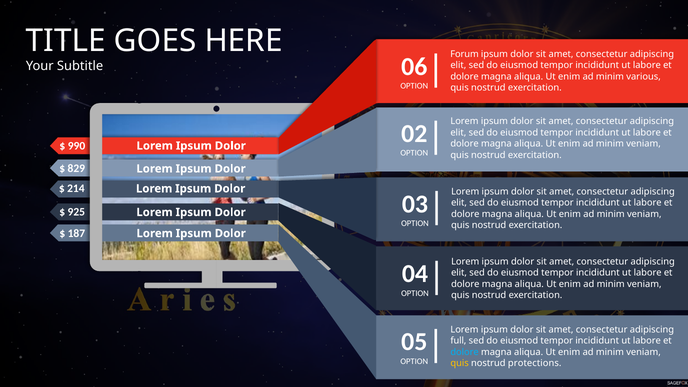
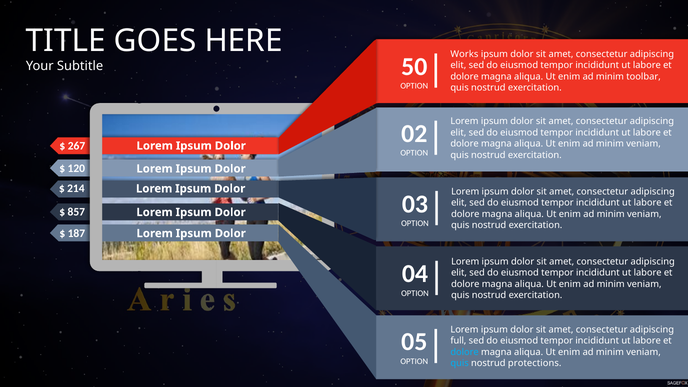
Forum: Forum -> Works (464, 54)
06: 06 -> 50 (414, 67)
various: various -> toolbar (644, 77)
990: 990 -> 267 (76, 146)
829: 829 -> 120 (76, 169)
925: 925 -> 857 (76, 212)
quis colour: yellow -> light blue (460, 363)
